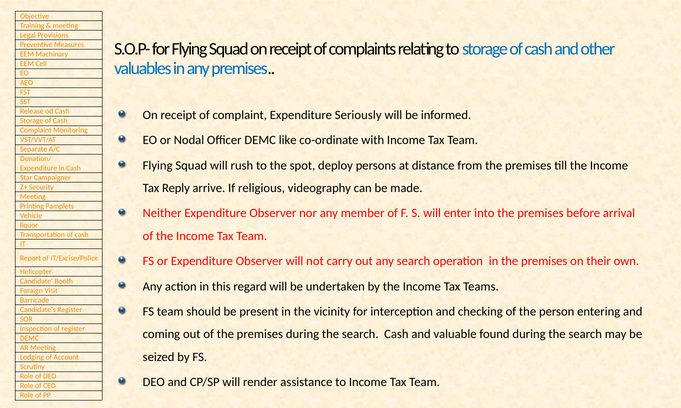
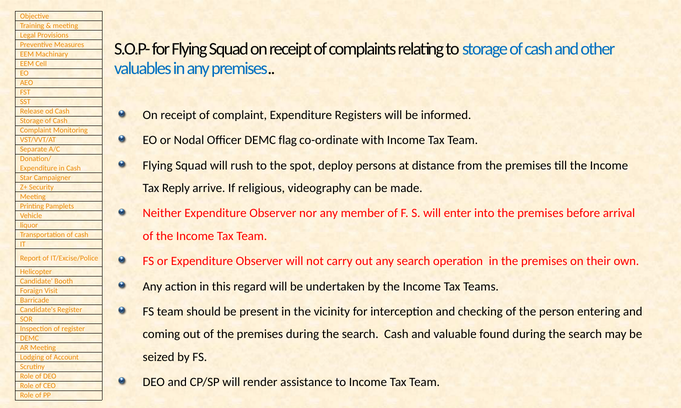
Seriously: Seriously -> Registers (358, 115)
like: like -> flag (288, 141)
